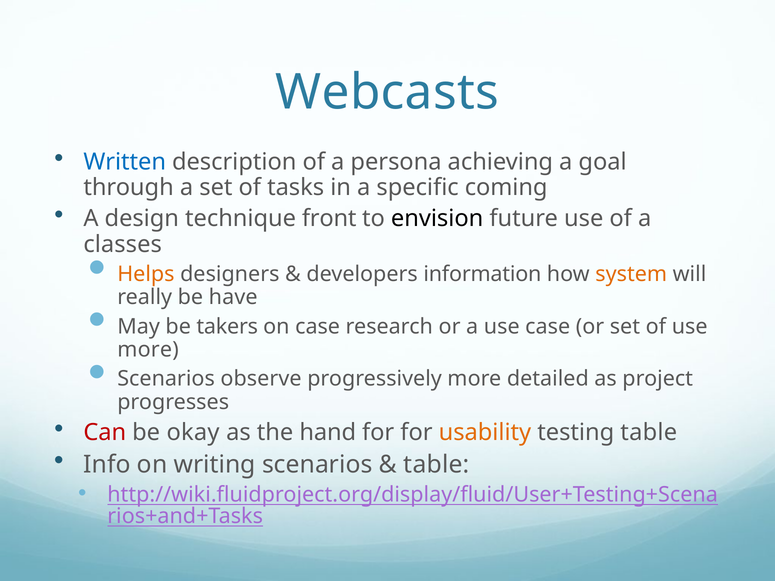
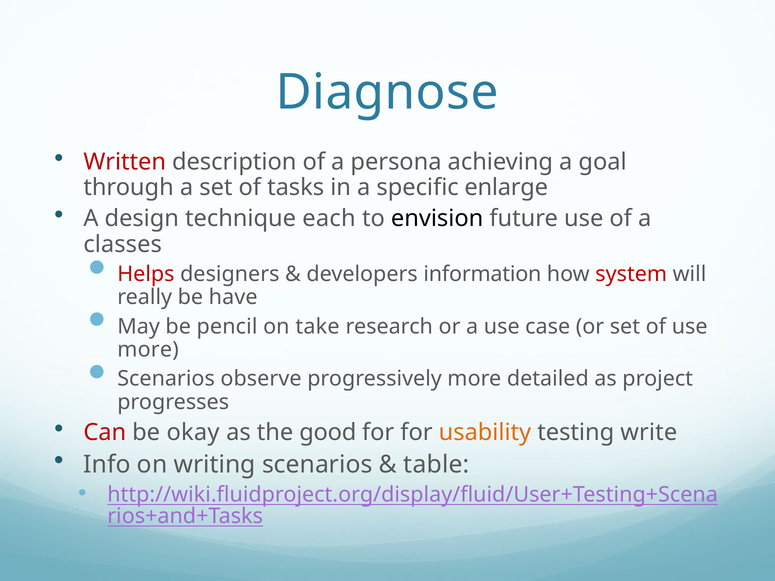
Webcasts: Webcasts -> Diagnose (387, 92)
Written colour: blue -> red (125, 162)
coming: coming -> enlarge (506, 187)
front: front -> each (329, 219)
Helps colour: orange -> red (146, 274)
system colour: orange -> red (631, 274)
takers: takers -> pencil (227, 327)
on case: case -> take (317, 327)
hand: hand -> good (328, 433)
testing table: table -> write (649, 433)
